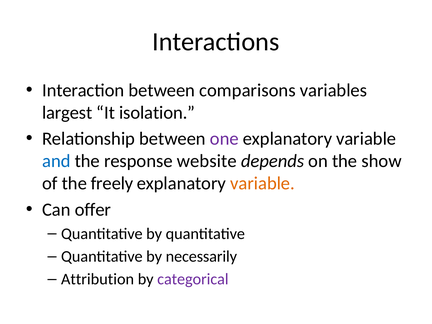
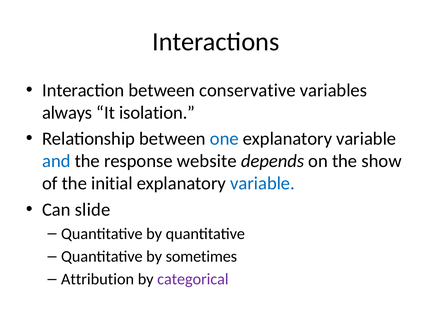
comparisons: comparisons -> conservative (247, 90)
largest: largest -> always (67, 113)
one colour: purple -> blue (224, 139)
freely: freely -> initial (112, 183)
variable colour: orange -> blue (263, 183)
offer: offer -> slide (93, 210)
necessarily: necessarily -> sometimes (201, 256)
